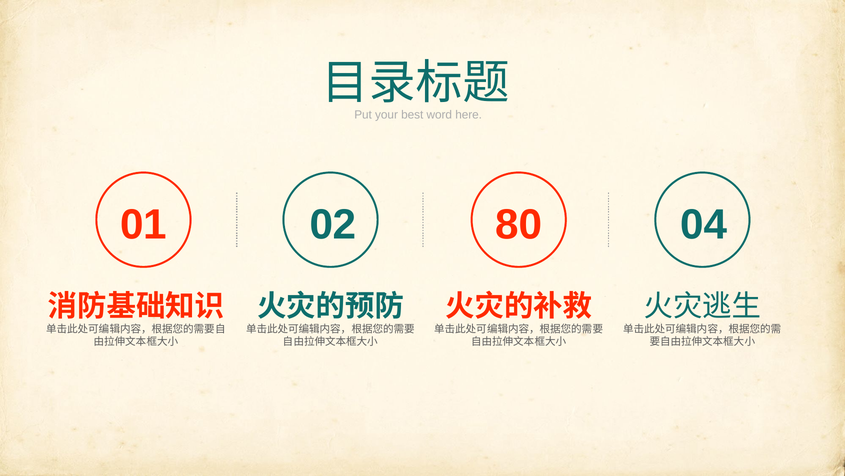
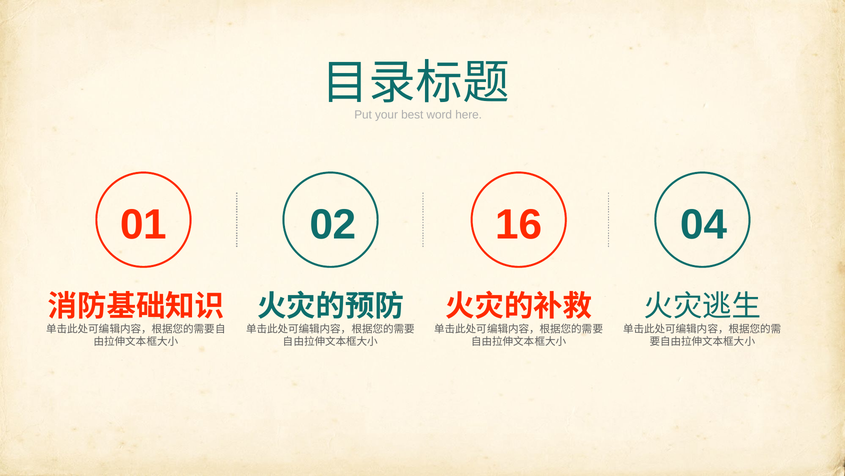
80: 80 -> 16 (519, 224)
